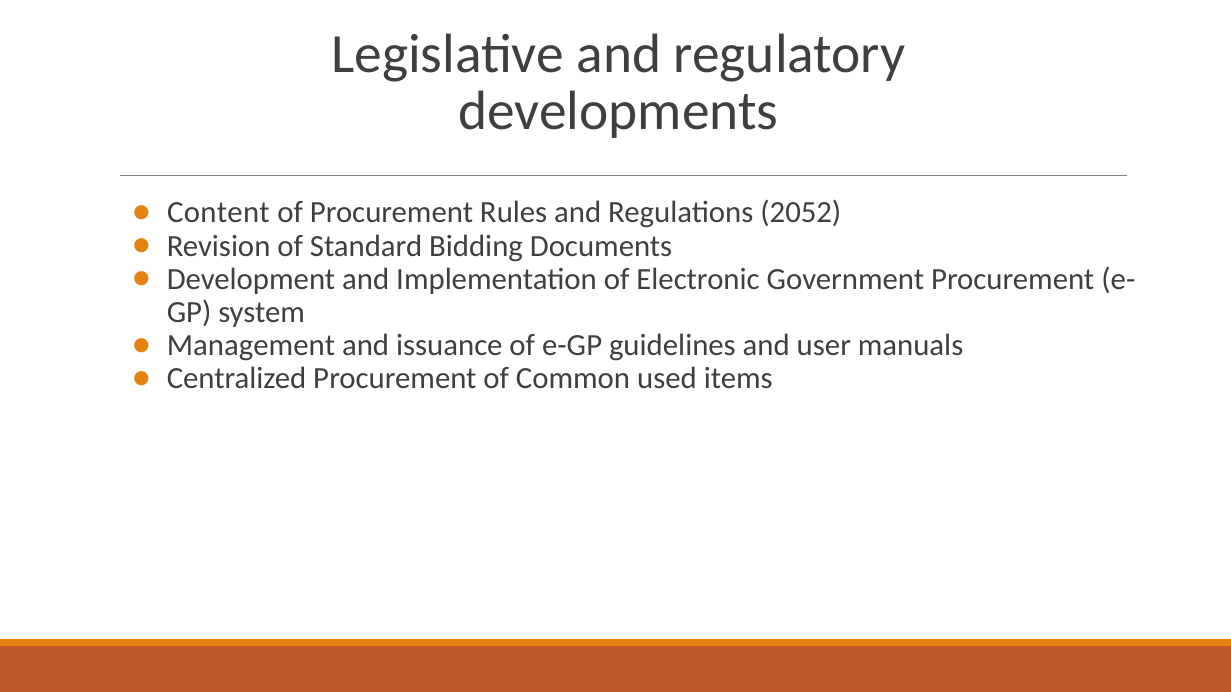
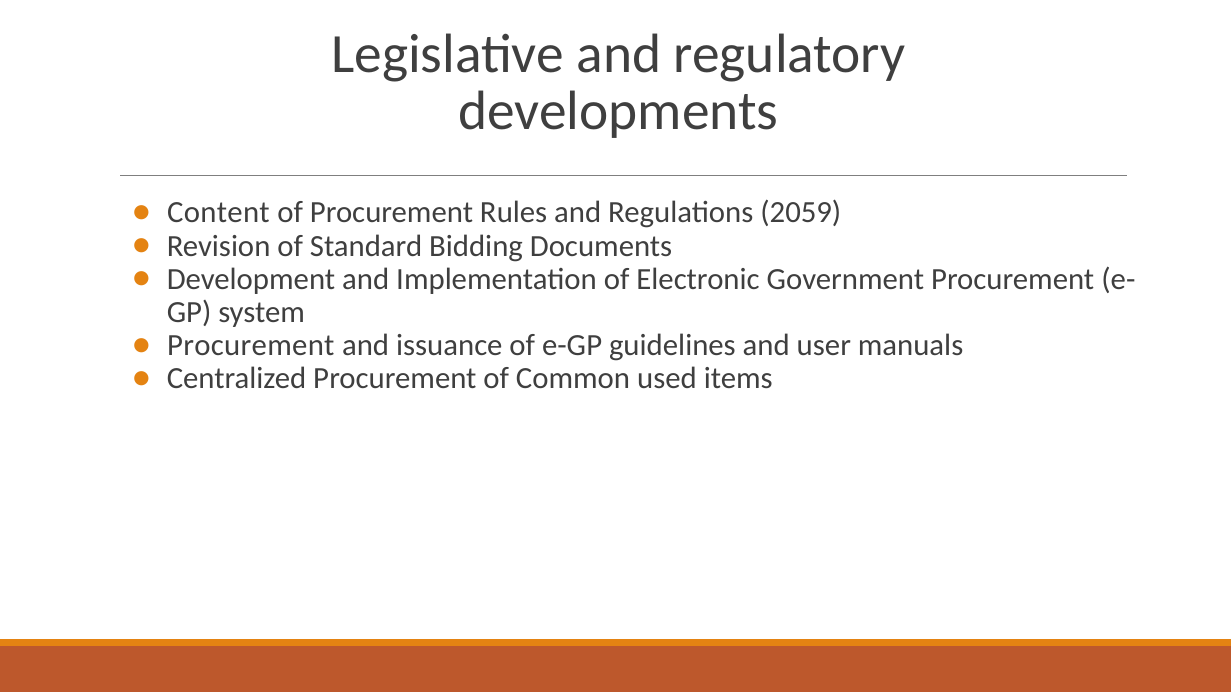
2052: 2052 -> 2059 (801, 213)
Management: Management -> Procurement (251, 346)
